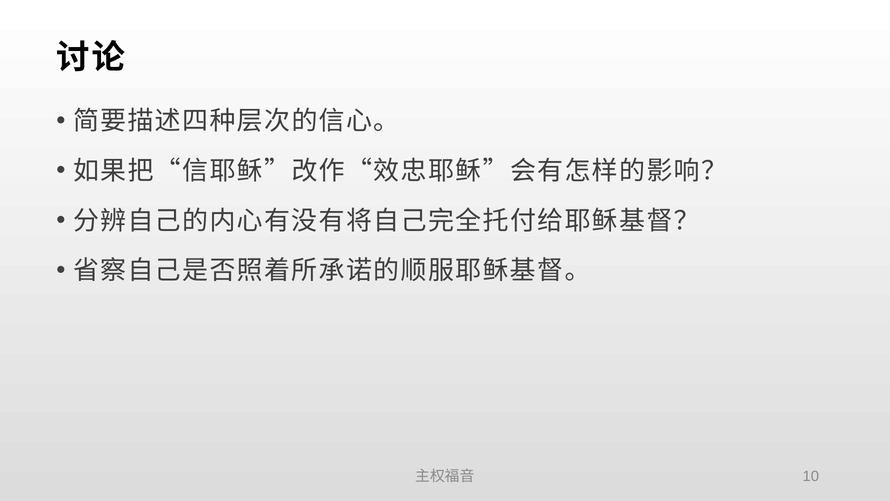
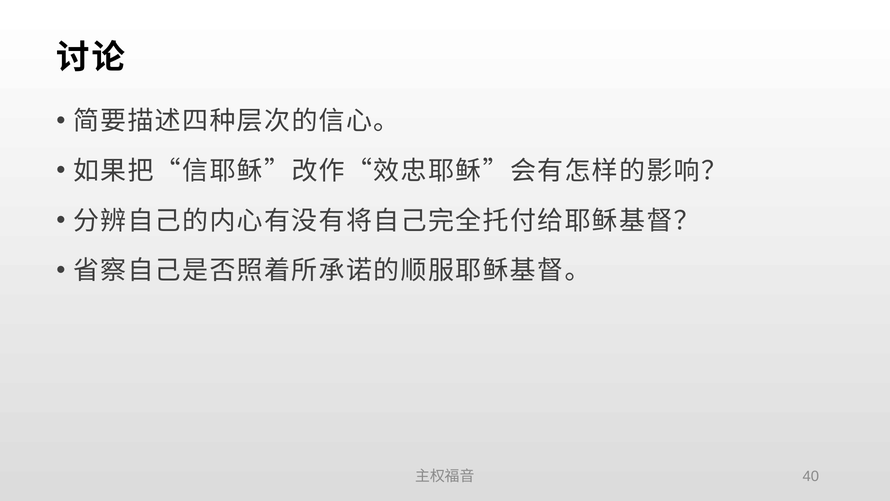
10: 10 -> 40 (811, 476)
